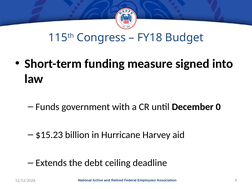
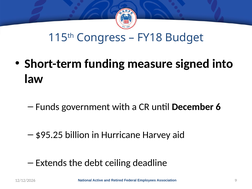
0: 0 -> 6 (218, 107)
$15.23: $15.23 -> $95.25 (49, 135)
